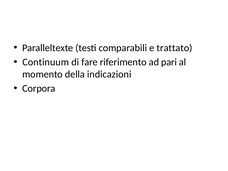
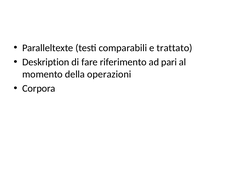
Continuum: Continuum -> Deskription (46, 62)
indicazioni: indicazioni -> operazioni (109, 74)
